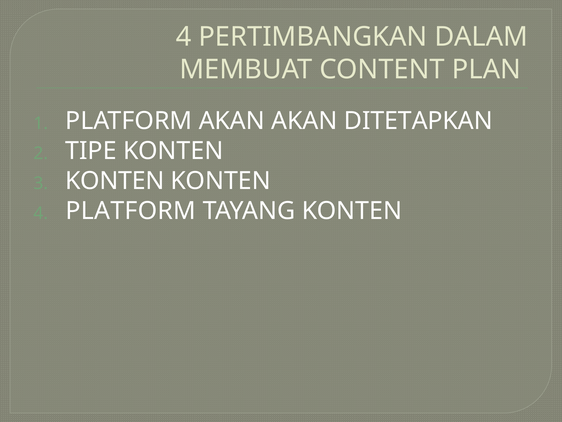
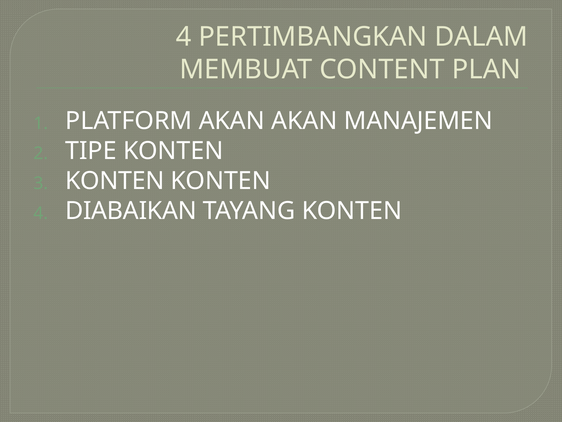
DITETAPKAN: DITETAPKAN -> MANAJEMEN (418, 121)
4 PLATFORM: PLATFORM -> DIABAIKAN (131, 211)
